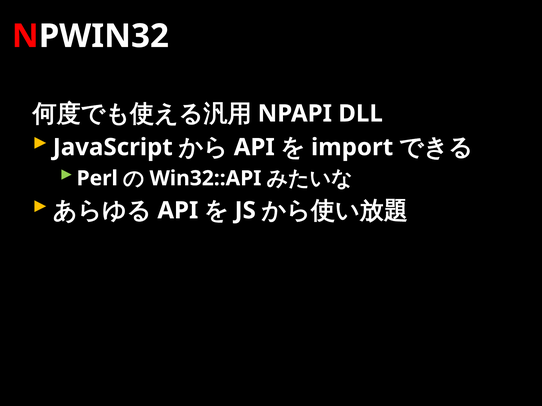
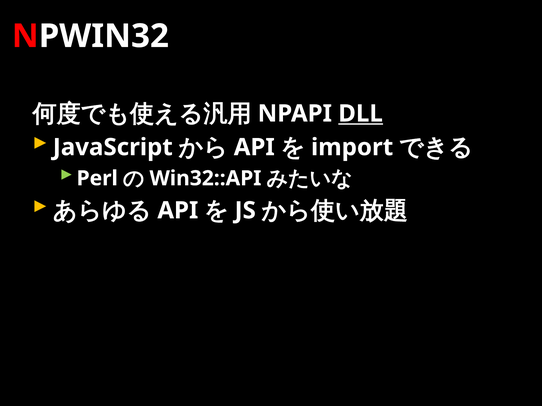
DLL underline: none -> present (361, 114)
